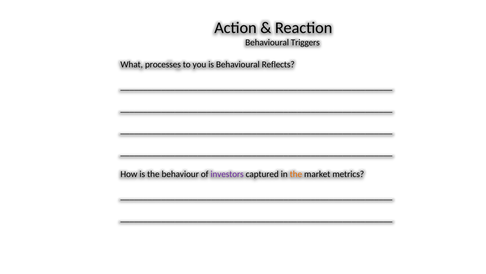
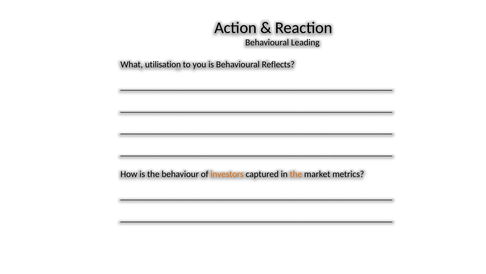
Triggers: Triggers -> Leading (305, 43)
processes: processes -> utilisation (163, 64)
investors colour: purple -> orange (227, 174)
